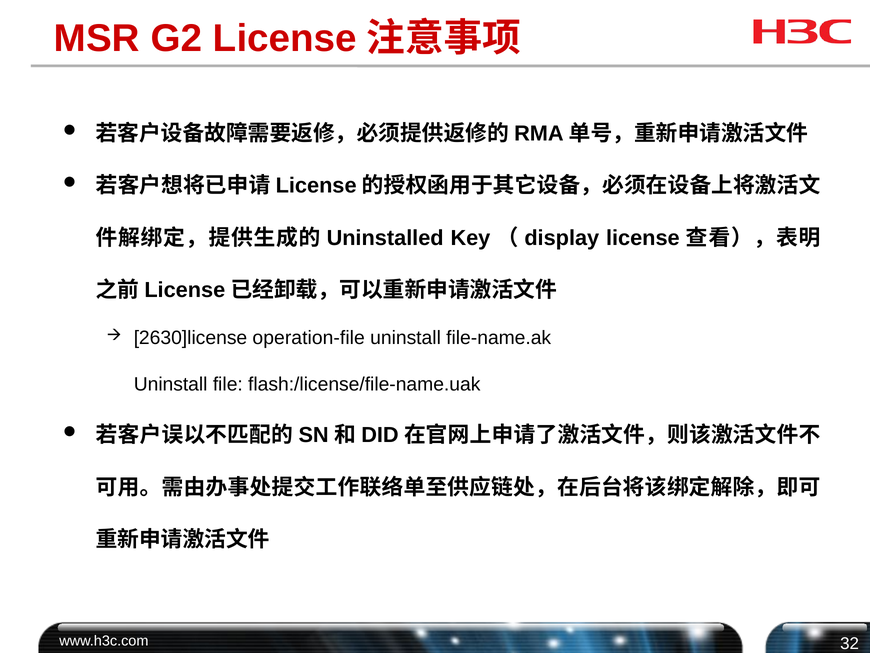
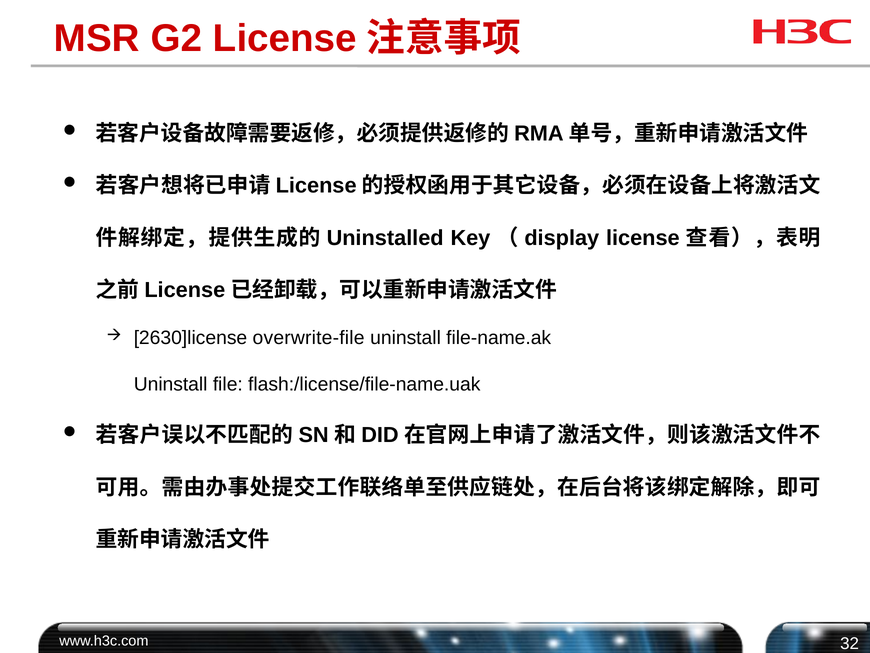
operation-file: operation-file -> overwrite-file (309, 338)
